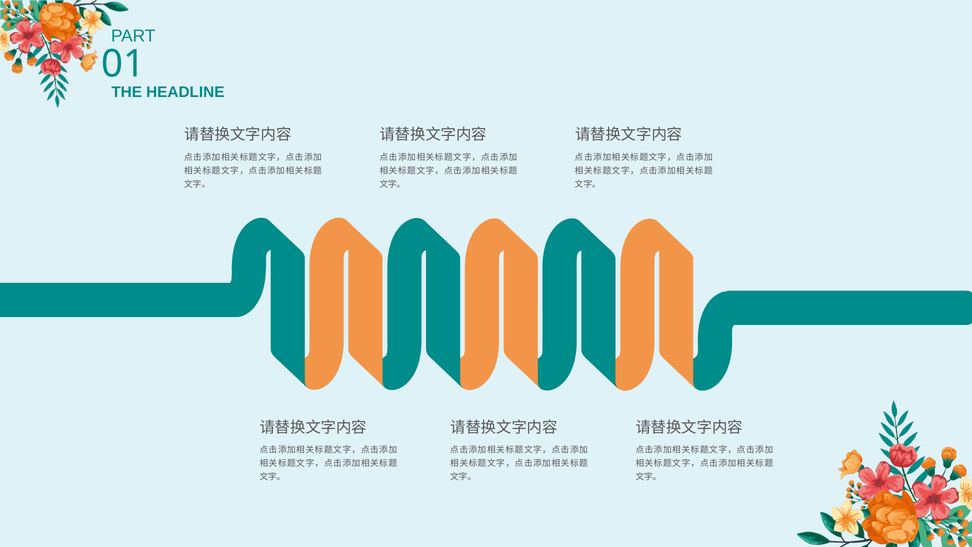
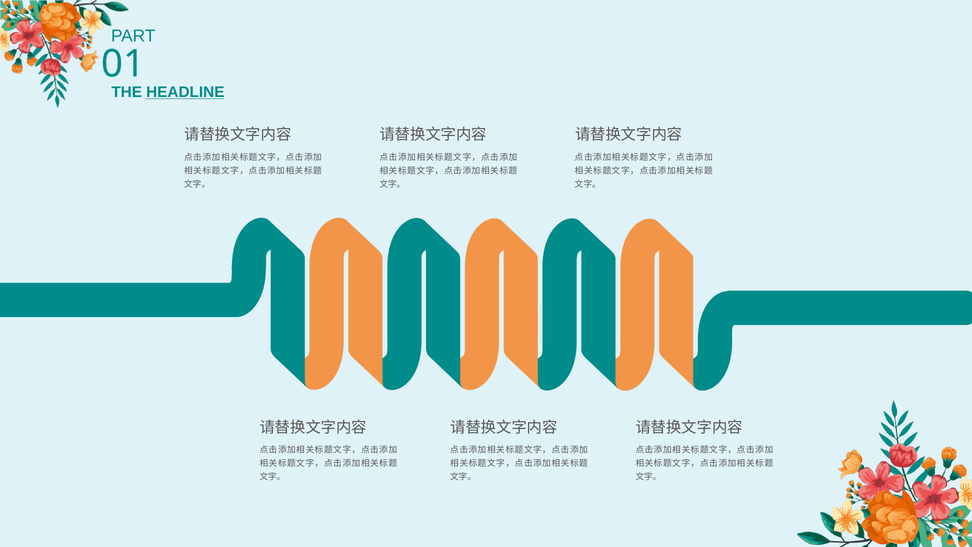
HEADLINE underline: none -> present (185, 92)
